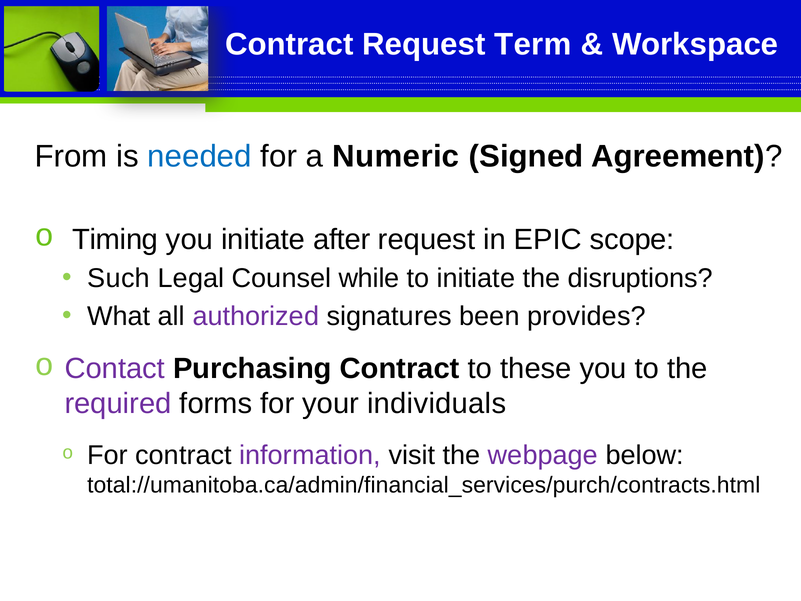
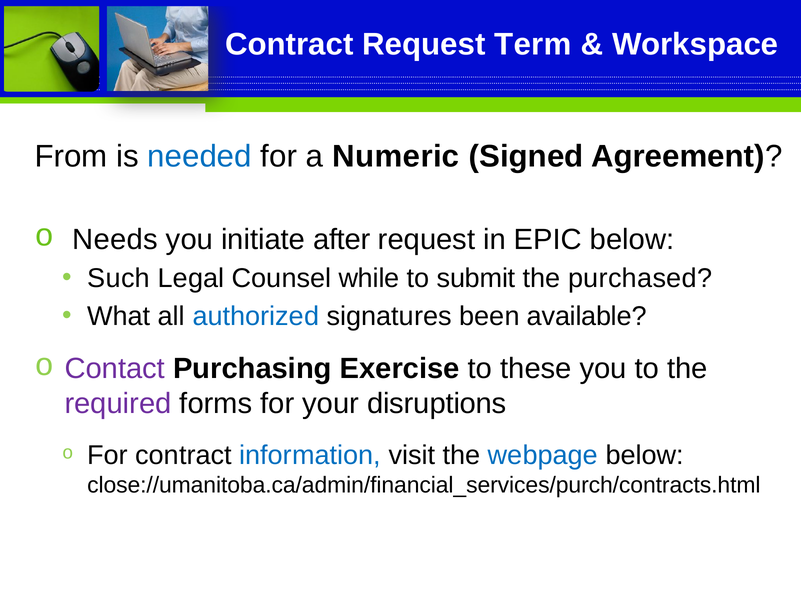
Timing: Timing -> Needs (115, 239)
EPIC scope: scope -> below (632, 239)
to initiate: initiate -> submit (476, 278)
disruptions: disruptions -> purchased (640, 278)
authorized colour: purple -> blue (256, 316)
provides: provides -> available (587, 316)
Purchasing Contract: Contract -> Exercise (400, 368)
individuals: individuals -> disruptions (437, 404)
information colour: purple -> blue (310, 455)
webpage colour: purple -> blue (543, 455)
total://umanitoba.ca/admin/financial_services/purch/contracts.html: total://umanitoba.ca/admin/financial_services/purch/contracts.html -> close://umanitoba.ca/admin/financial_services/purch/contracts.html (424, 485)
